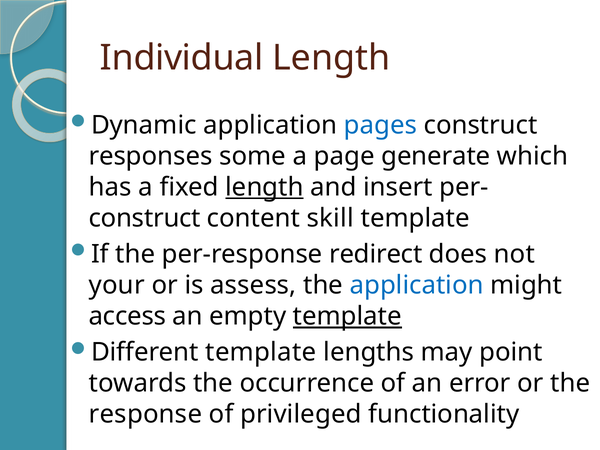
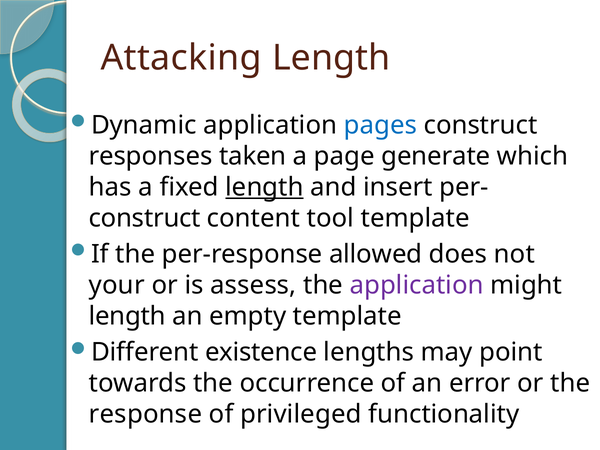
Individual: Individual -> Attacking (181, 58)
some: some -> taken (253, 156)
skill: skill -> tool (330, 218)
redirect: redirect -> allowed (376, 254)
application colour: blue -> purple (417, 285)
access: access -> length (127, 316)
template underline: present -> none (347, 316)
Different template: template -> existence (261, 352)
